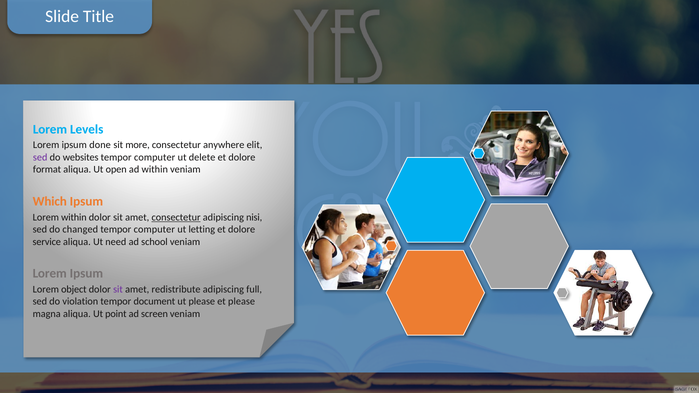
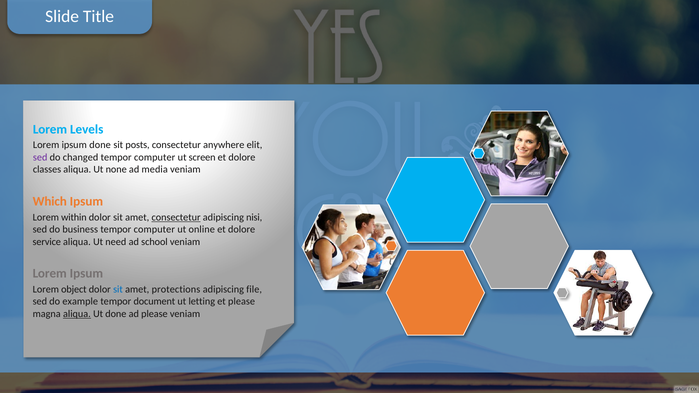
more: more -> posts (138, 145)
websites: websites -> changed (81, 157)
delete: delete -> screen (202, 157)
format: format -> classes (47, 170)
open: open -> none (116, 170)
ad within: within -> media (155, 170)
changed: changed -> business (80, 230)
letting: letting -> online (202, 230)
sit colour: purple -> blue (118, 290)
redistribute: redistribute -> protections (176, 290)
full: full -> file (254, 290)
violation: violation -> example (80, 302)
ut please: please -> letting (202, 302)
aliqua underline: none -> present (77, 314)
Ut point: point -> done (116, 314)
ad screen: screen -> please (154, 314)
